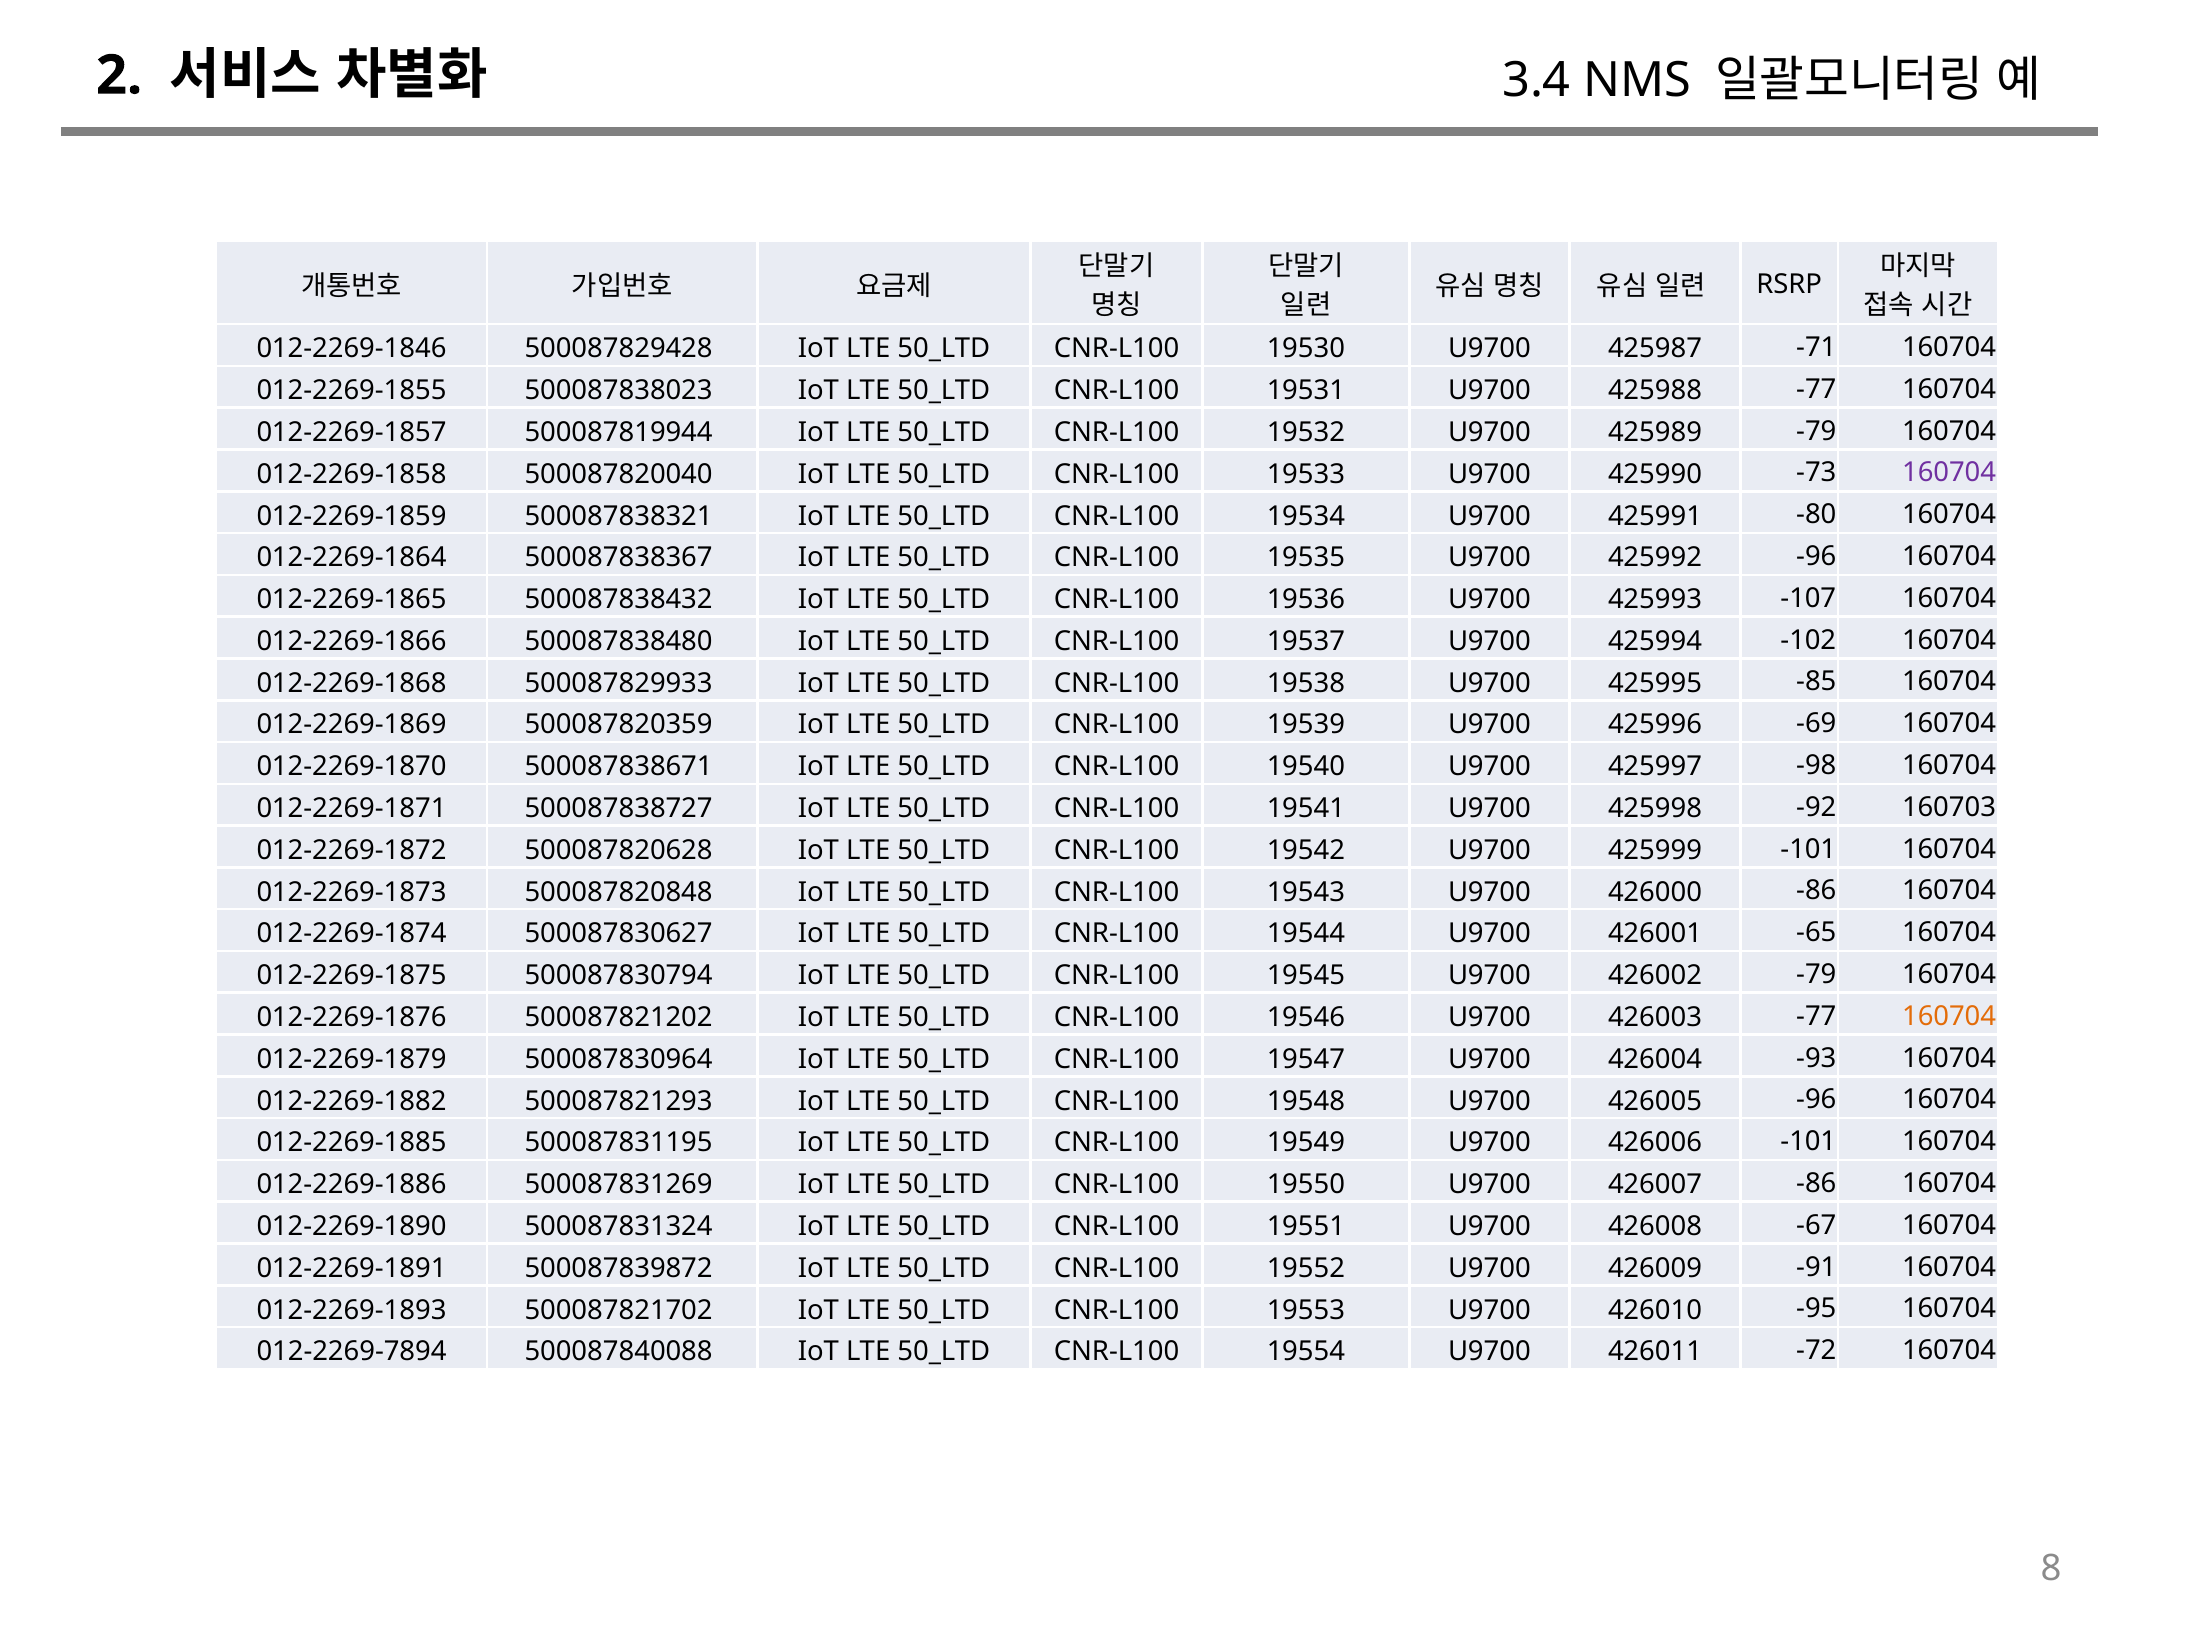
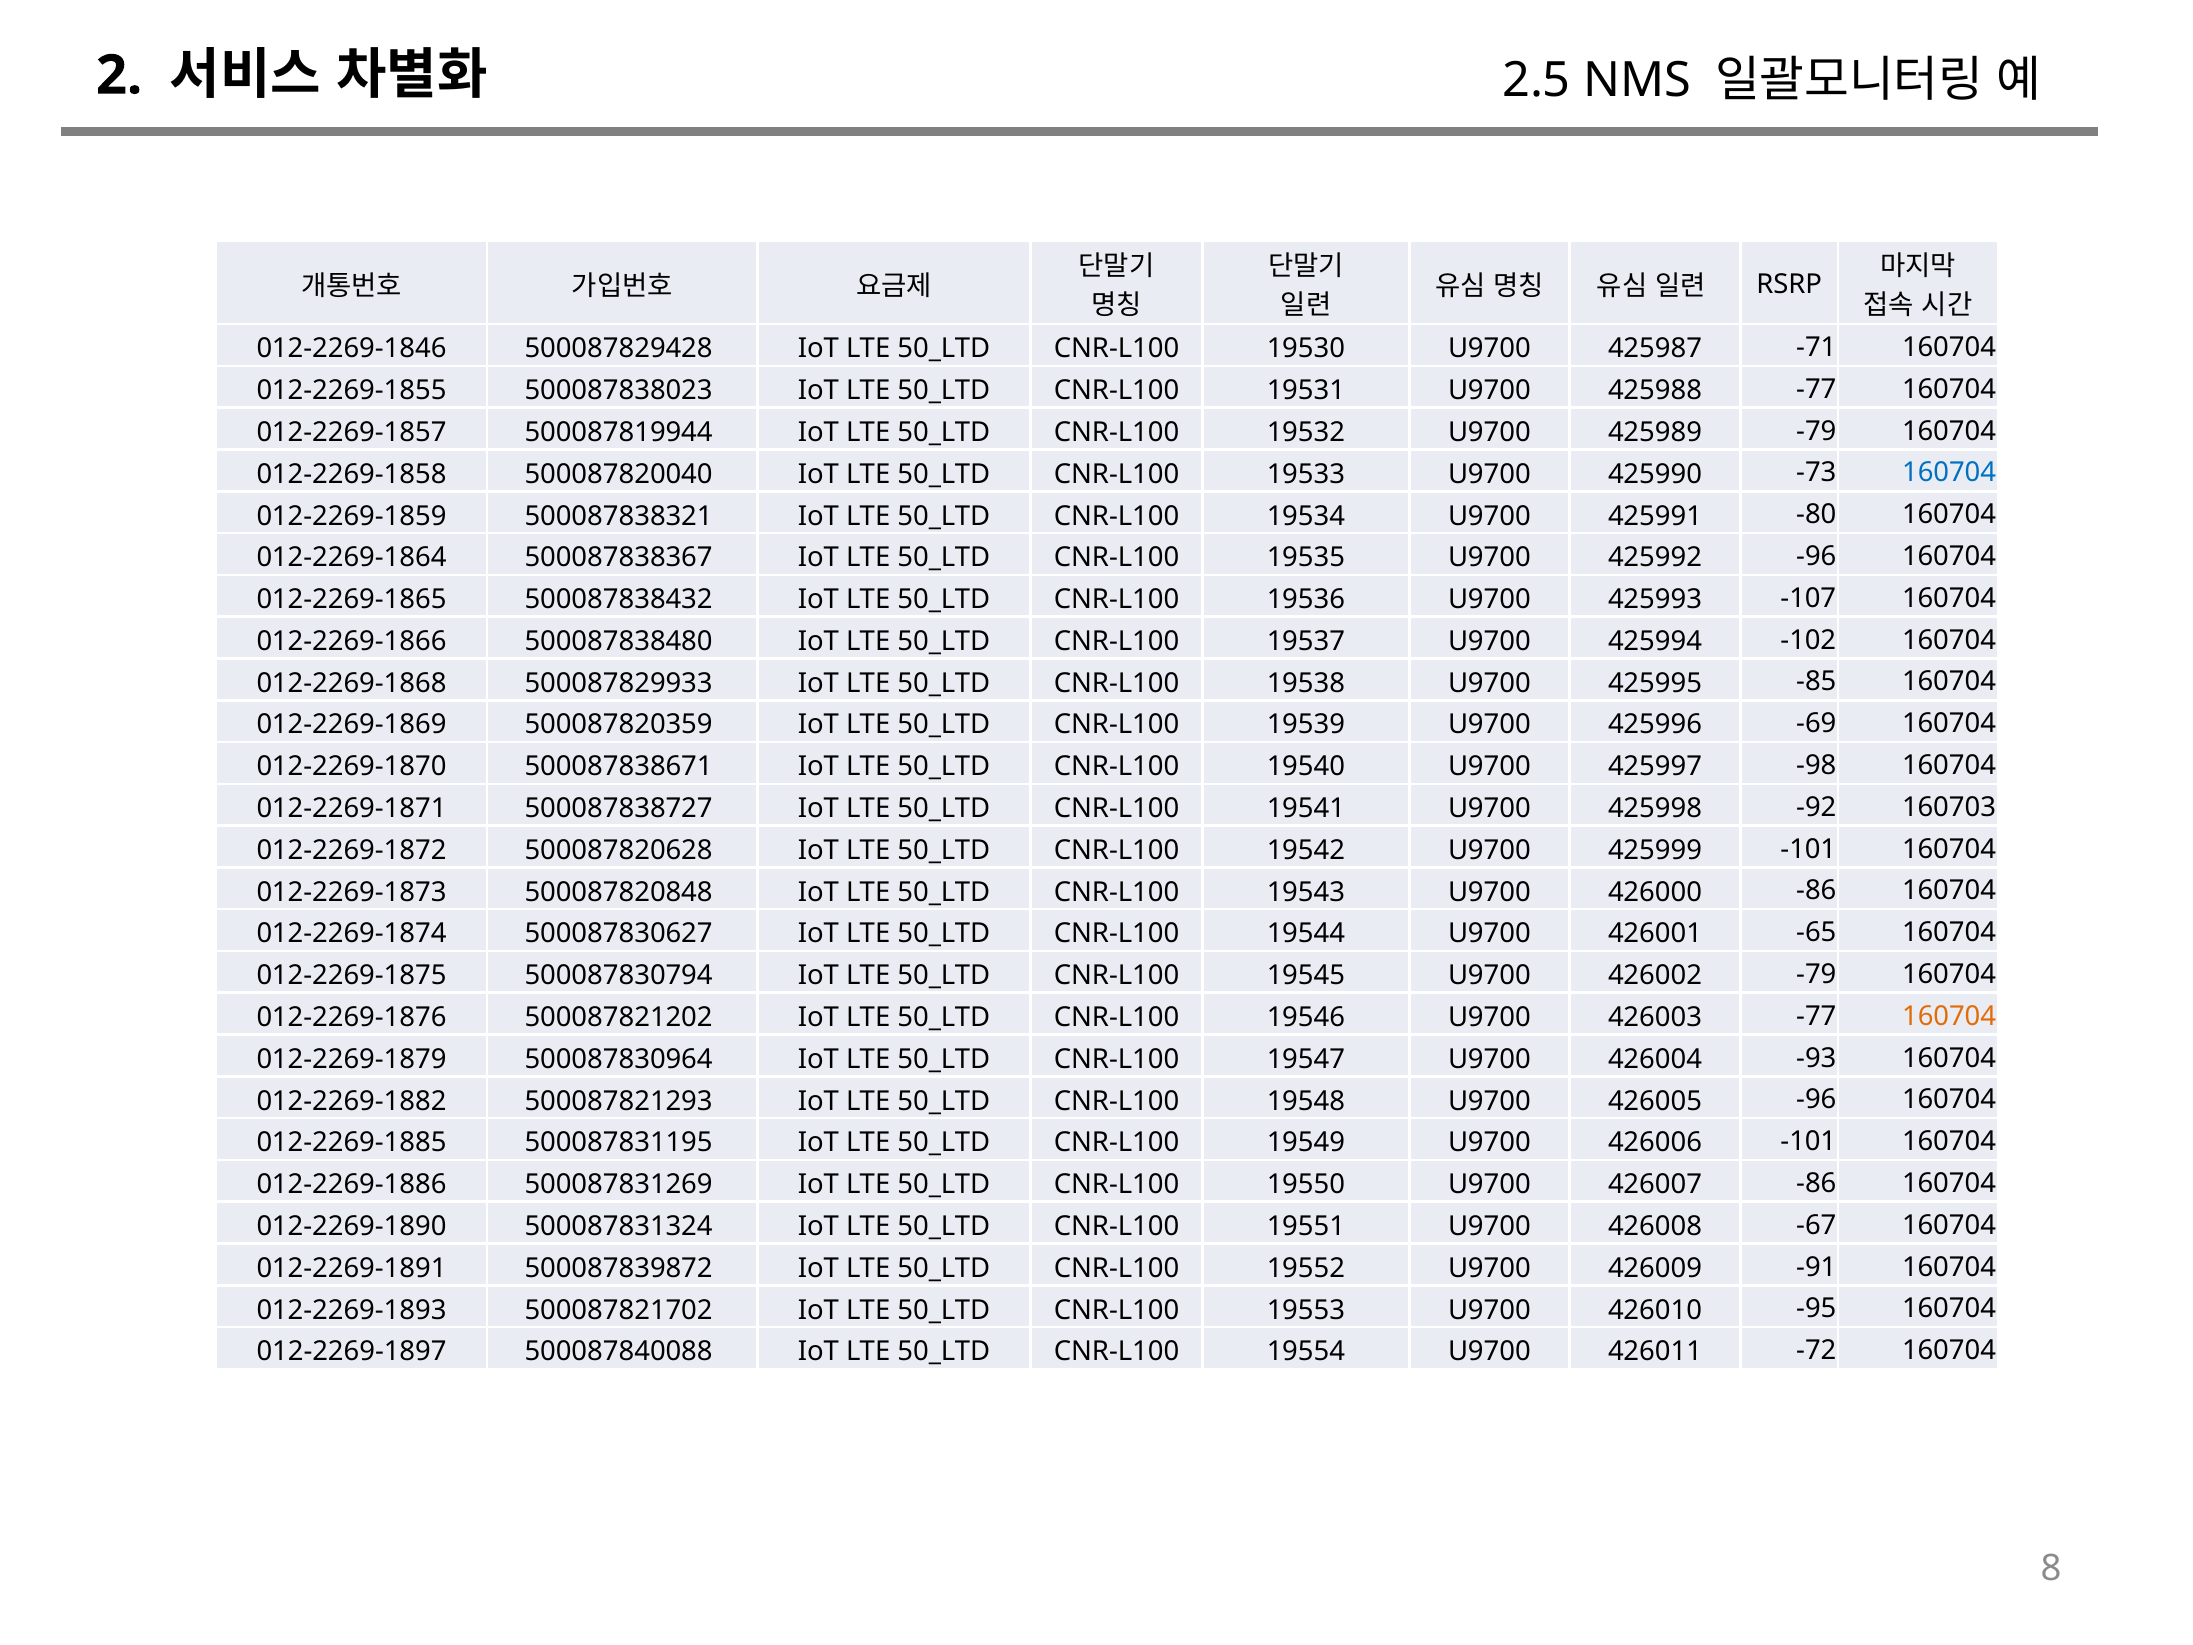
3.4: 3.4 -> 2.5 (1537, 81)
160704 colour: purple -> blue (1949, 473)
012-2269-7894: 012-2269-7894 -> 012-2269-1897 (352, 1352)
